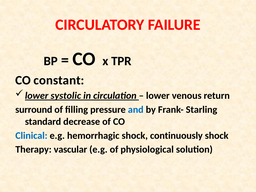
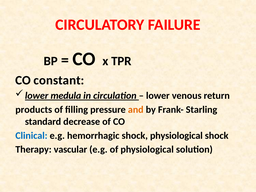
systolic: systolic -> medula (66, 96)
surround: surround -> products (34, 110)
and colour: blue -> orange (136, 110)
shock continuously: continuously -> physiological (176, 136)
